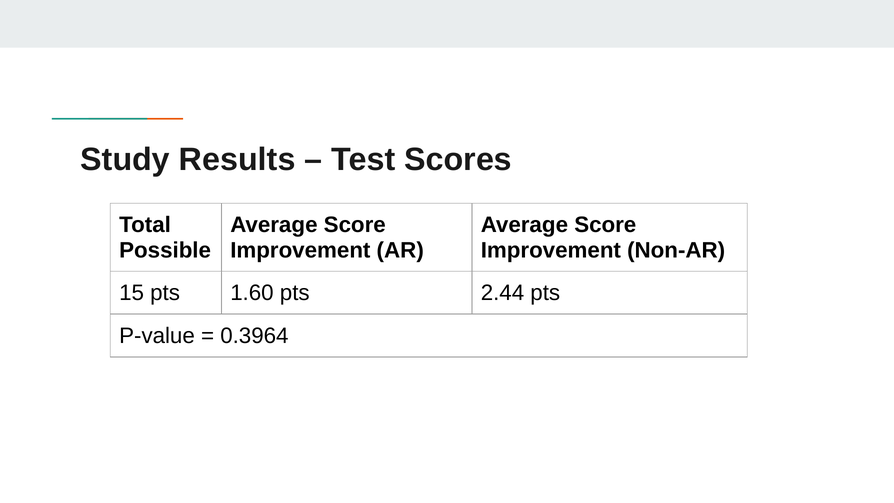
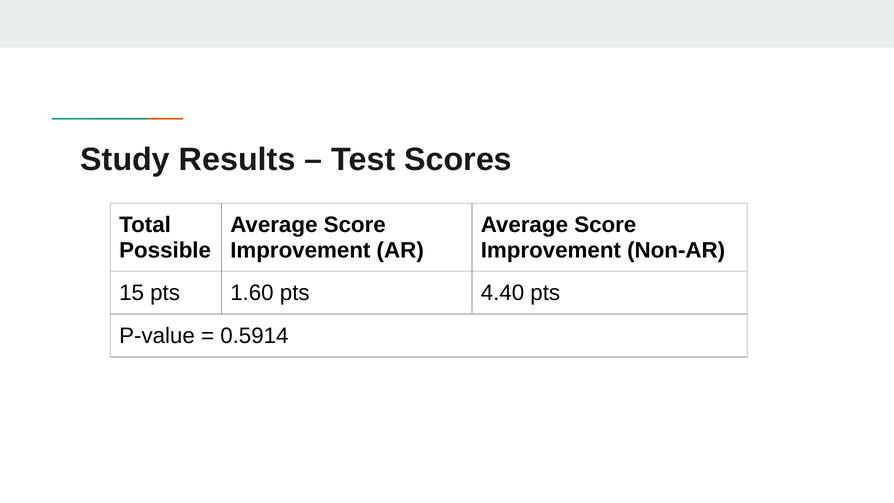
2.44: 2.44 -> 4.40 (502, 293)
0.3964: 0.3964 -> 0.5914 (254, 336)
